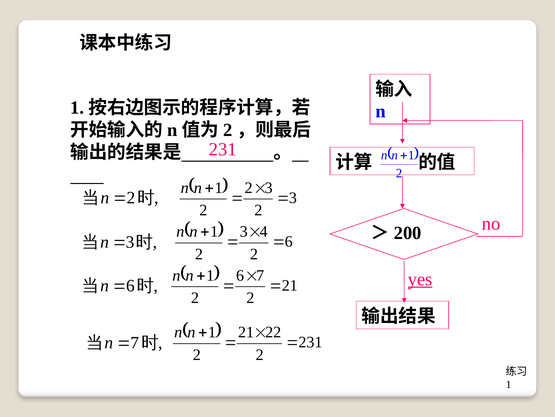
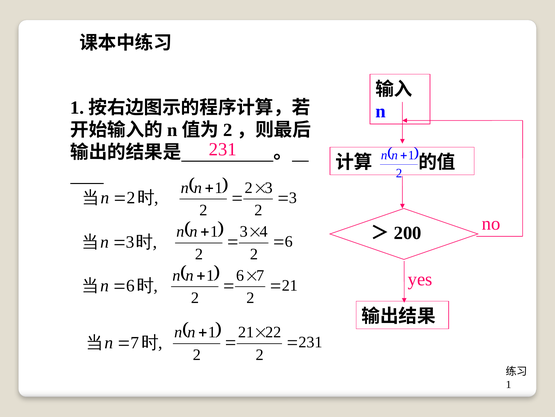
yes underline: present -> none (420, 279)
